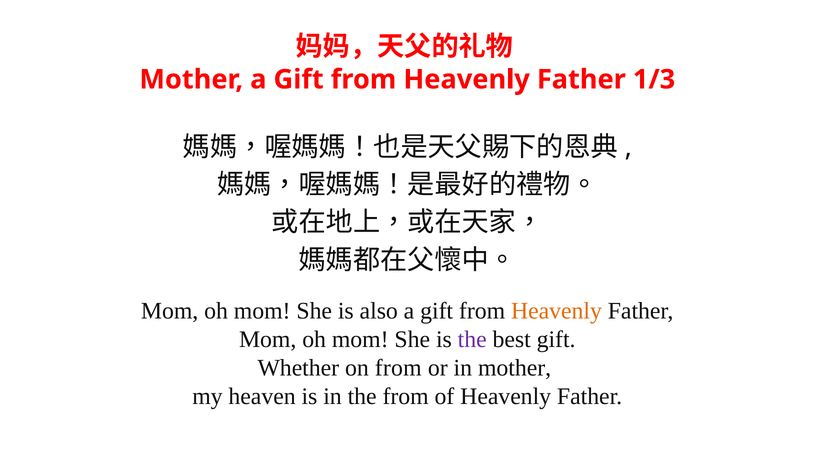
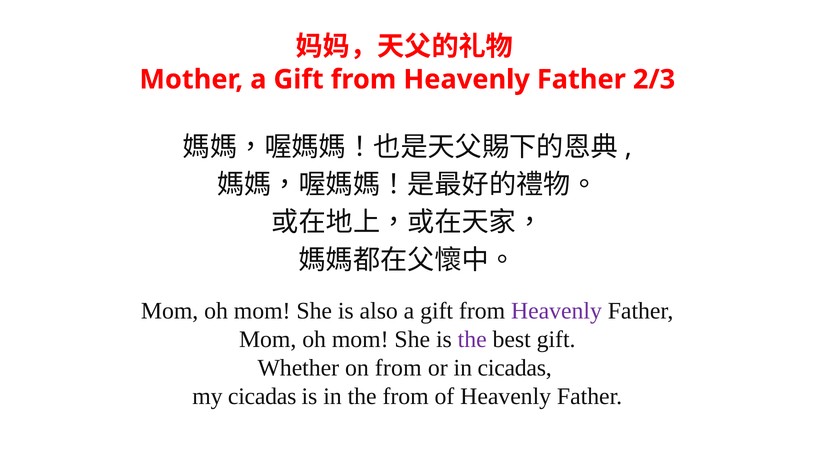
1/3: 1/3 -> 2/3 (654, 80)
Heavenly colour: orange -> purple (556, 311)
in mother: mother -> cicadas (515, 368)
my heaven: heaven -> cicadas (262, 397)
